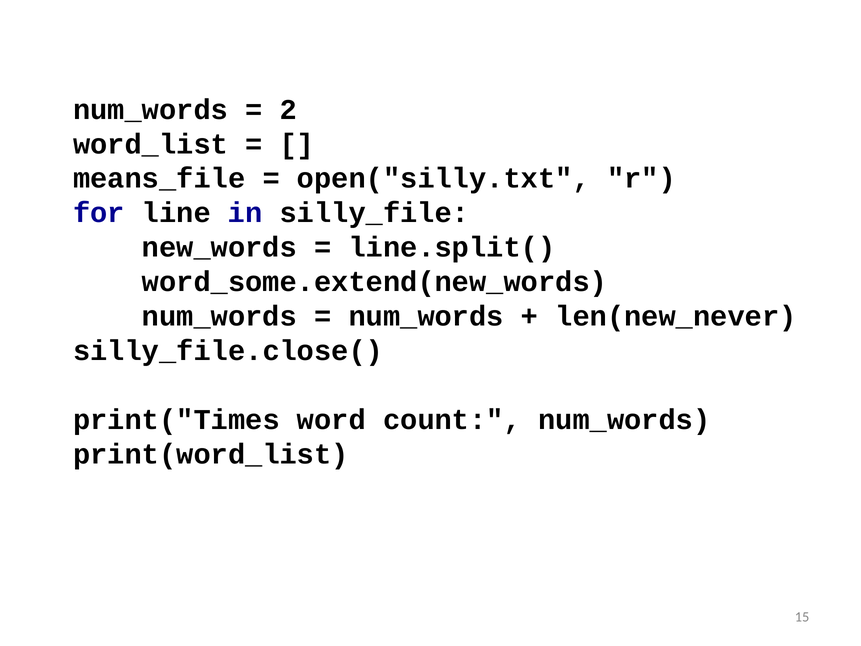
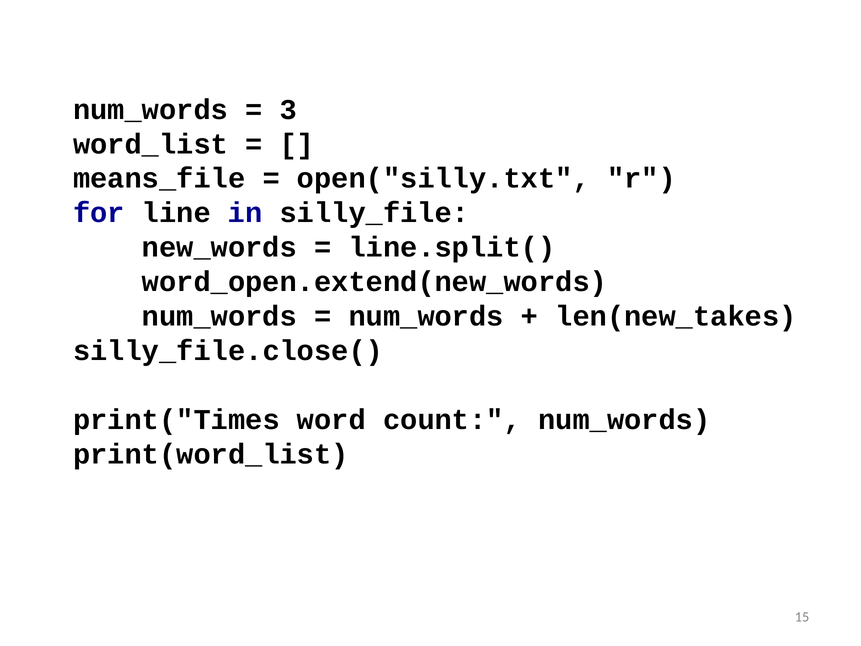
2: 2 -> 3 (288, 110)
word_some.extend(new_words: word_some.extend(new_words -> word_open.extend(new_words (374, 282)
len(new_never: len(new_never -> len(new_takes (676, 316)
